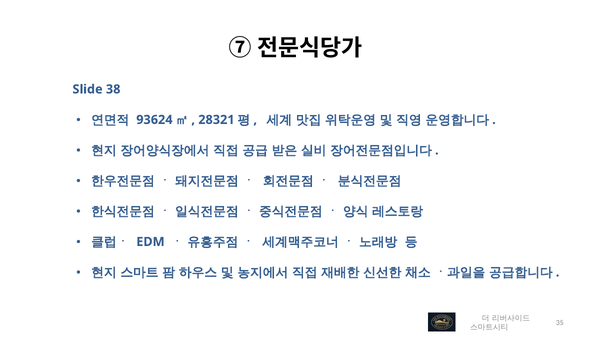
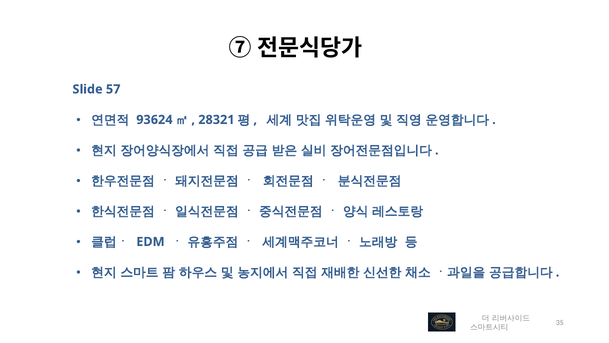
38: 38 -> 57 (113, 89)
